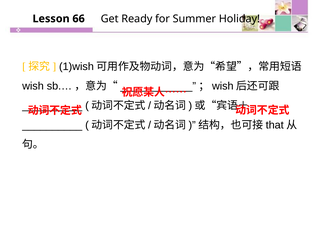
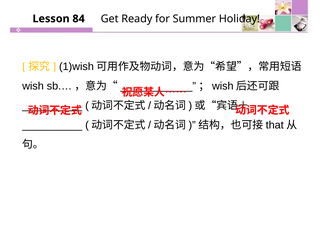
66: 66 -> 84 (79, 19)
